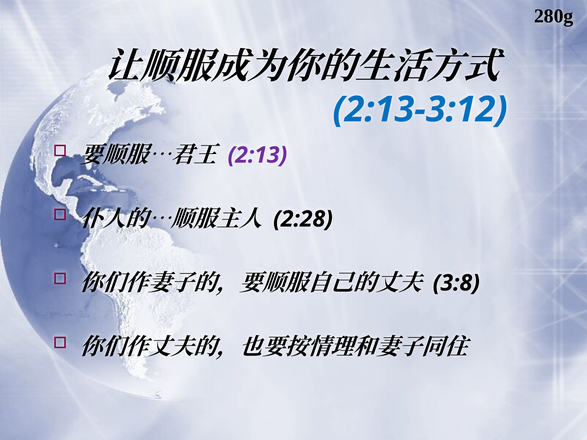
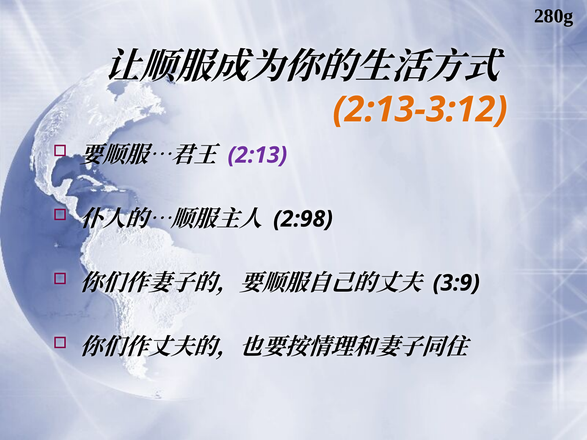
2:13-3:12 colour: blue -> orange (420, 110)
2:28: 2:28 -> 2:98 (303, 219)
3:8: 3:8 -> 3:9 (456, 283)
